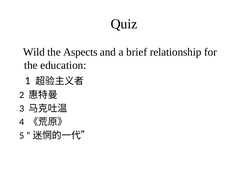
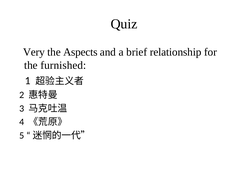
Wild: Wild -> Very (34, 52)
education: education -> furnished (63, 65)
